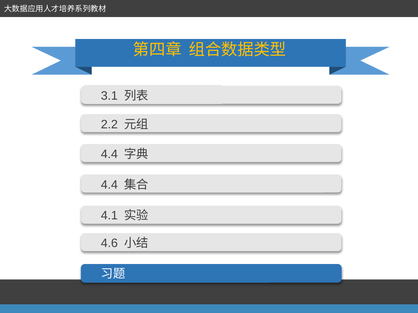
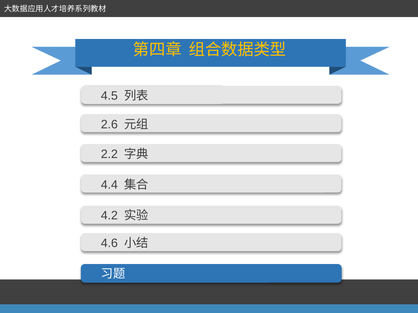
3.1: 3.1 -> 4.5 (109, 96)
2.2: 2.2 -> 2.6 (109, 125)
4.4: 4.4 -> 2.2 (109, 155)
4.1: 4.1 -> 4.2 (109, 216)
